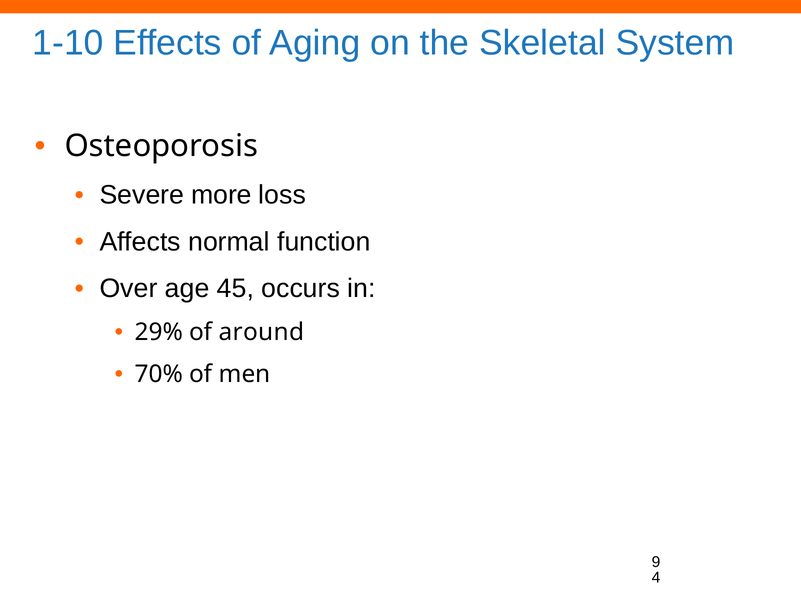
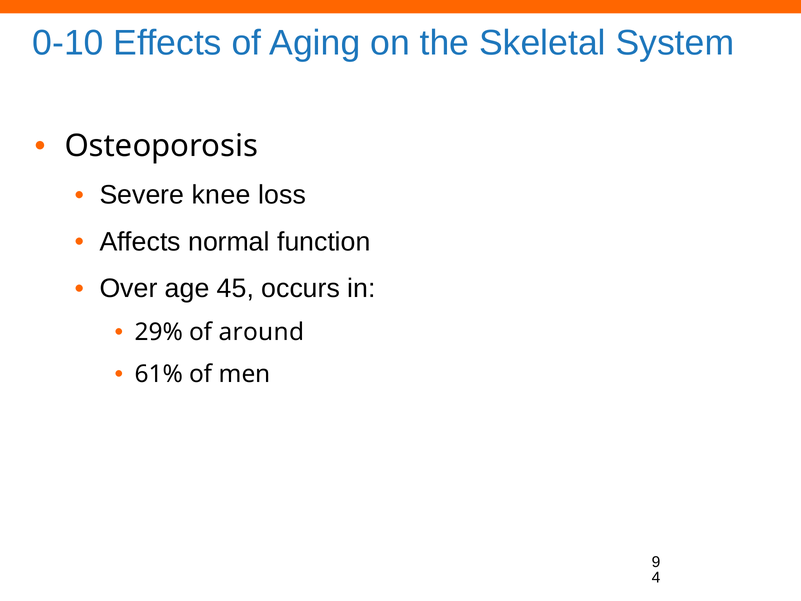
1-10: 1-10 -> 0-10 (68, 43)
more: more -> knee (221, 195)
70%: 70% -> 61% (159, 374)
